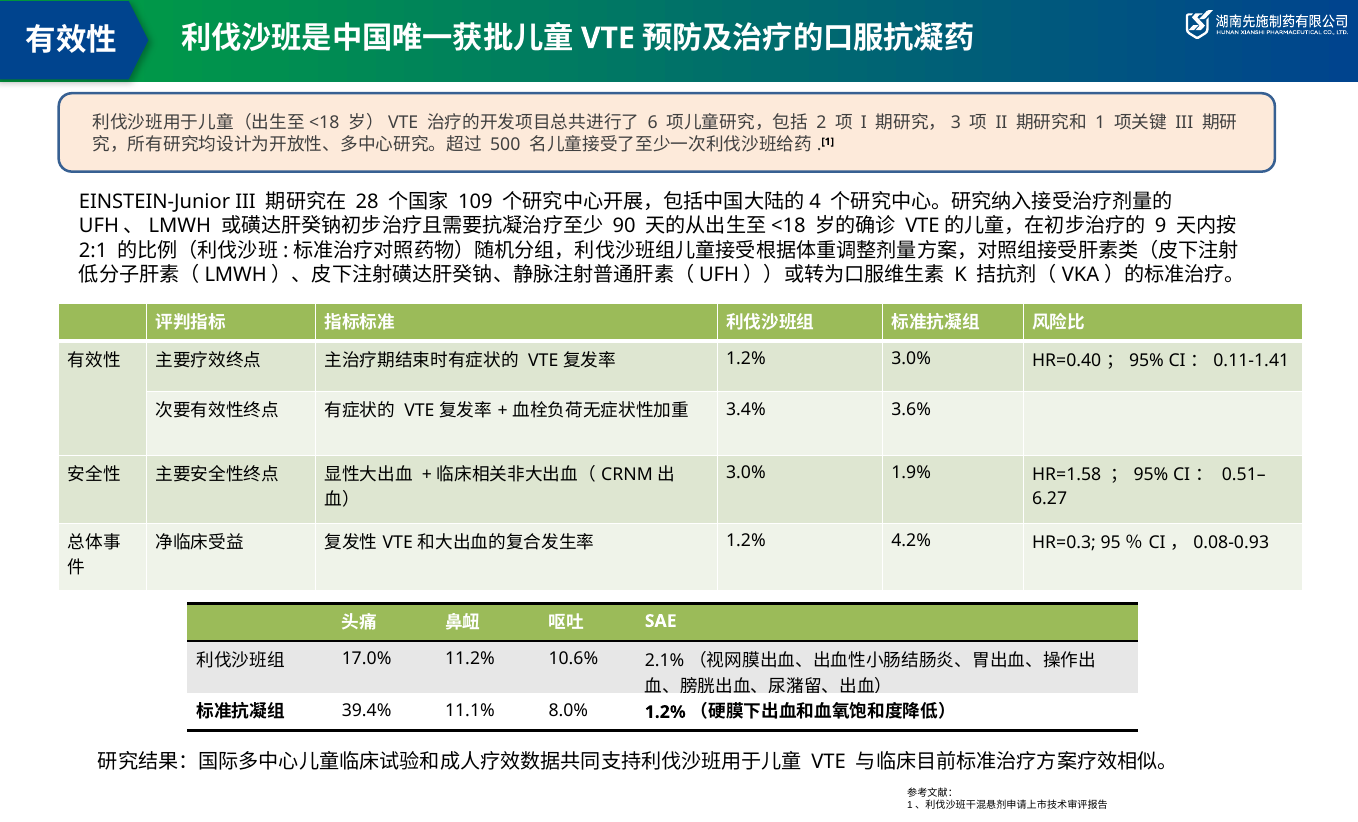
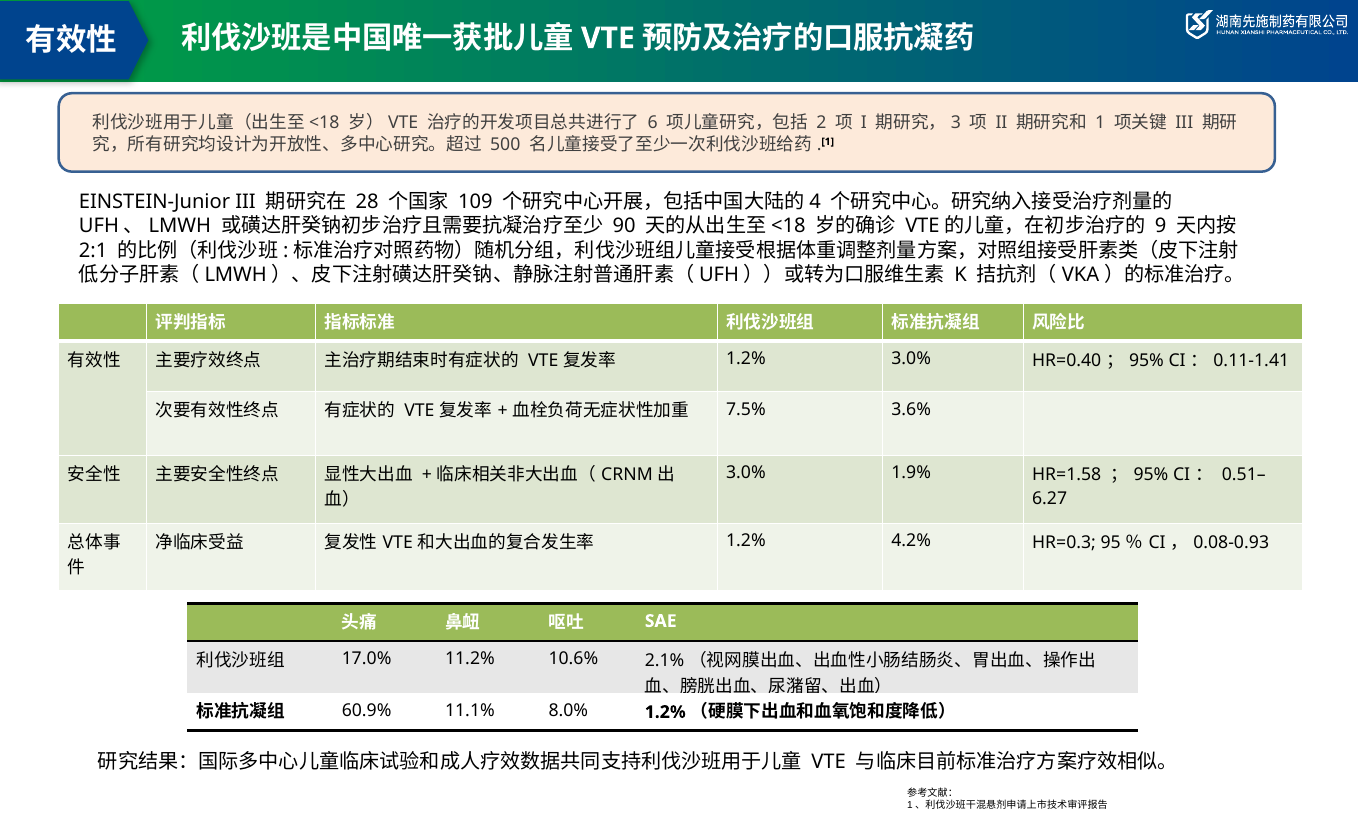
3.4%: 3.4% -> 7.5% (746, 409)
39.4%: 39.4% -> 60.9% (367, 710)
